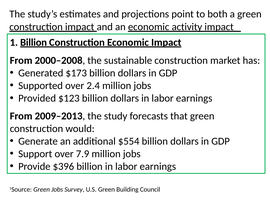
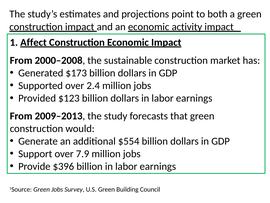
1 Billion: Billion -> Affect (34, 42)
